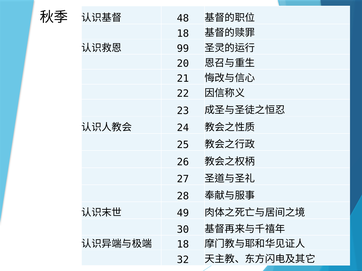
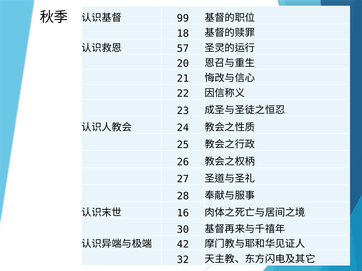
48: 48 -> 99 (183, 18)
99: 99 -> 57 (183, 49)
49: 49 -> 16 (183, 213)
18: 18 -> 42 (183, 245)
